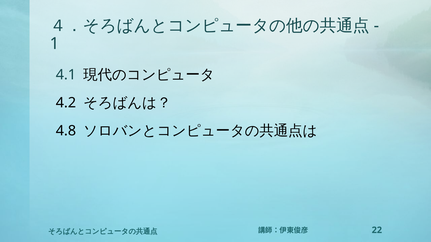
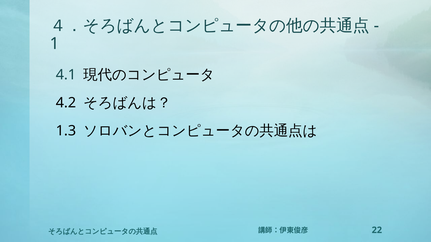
4.8: 4.8 -> 1.3 (66, 131)
